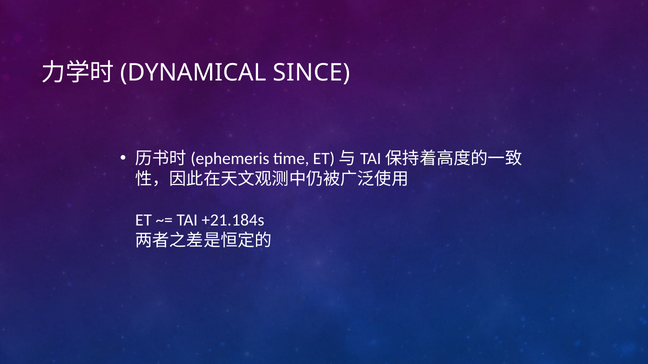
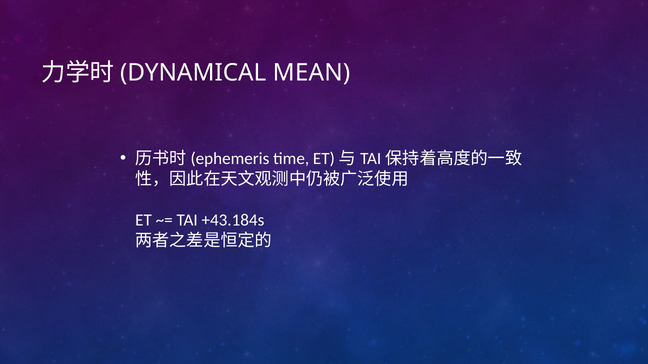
SINCE: SINCE -> MEAN (311, 73)
+21.184s: +21.184s -> +43.184s (233, 220)
